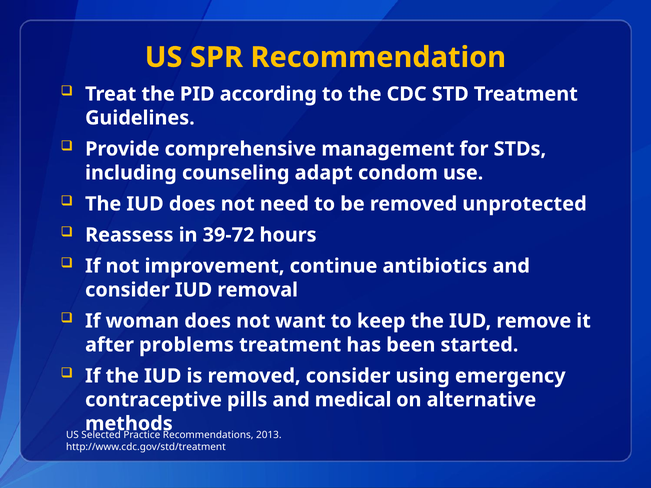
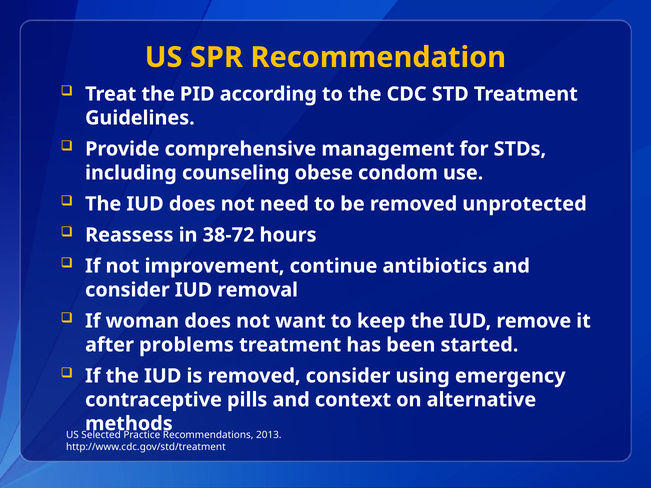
adapt: adapt -> obese (324, 173)
39-72: 39-72 -> 38-72 (229, 235)
medical: medical -> context (353, 400)
